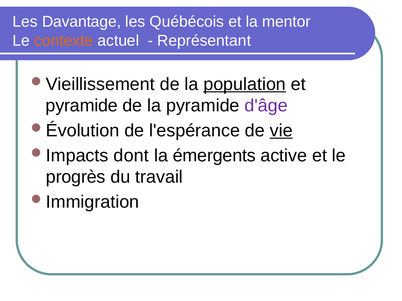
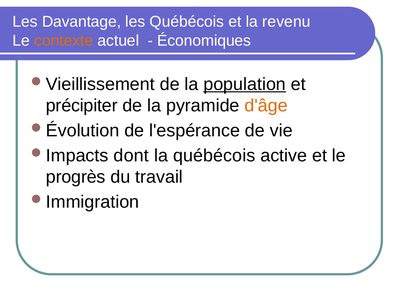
mentor: mentor -> revenu (286, 22)
Représentant: Représentant -> Économiques (204, 41)
pyramide: pyramide -> précipiter (82, 106)
d'âge colour: purple -> orange (266, 106)
vie underline: present -> none (281, 131)
la émergents: émergents -> québécois (214, 156)
